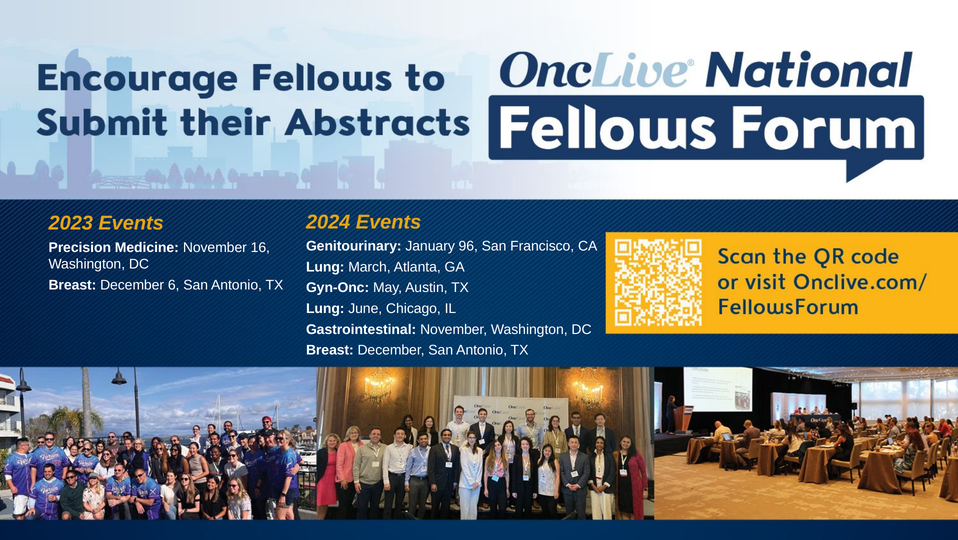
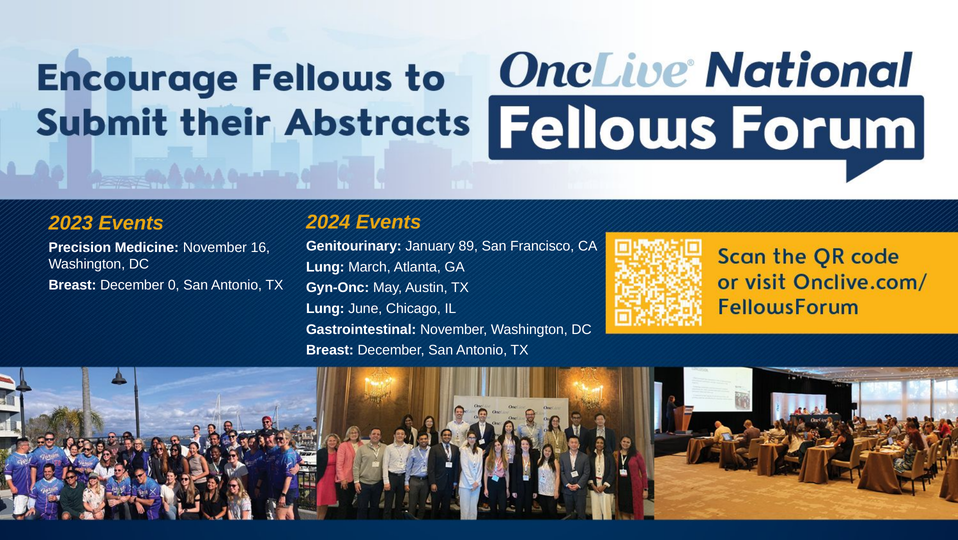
96: 96 -> 89 (468, 246)
6: 6 -> 0 (174, 285)
